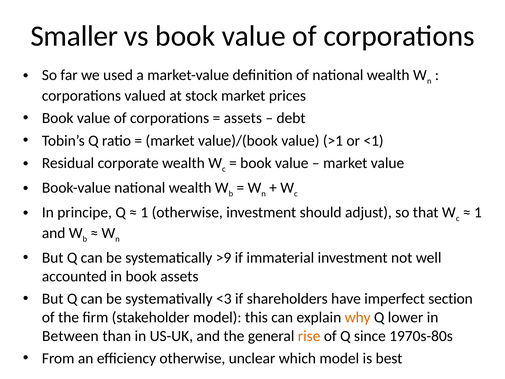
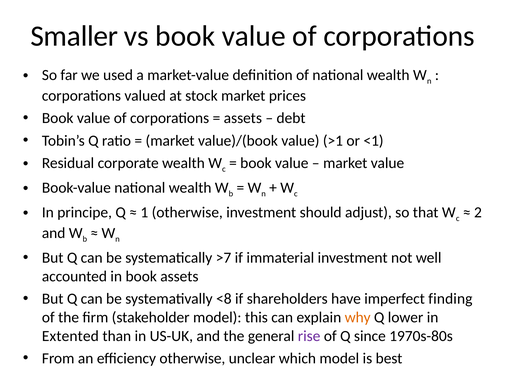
1: 1 -> 2 (478, 212)
>9: >9 -> >7 (223, 258)
<3: <3 -> <8 (224, 299)
section: section -> finding (450, 299)
Between: Between -> Extented (70, 336)
rise colour: orange -> purple (309, 336)
